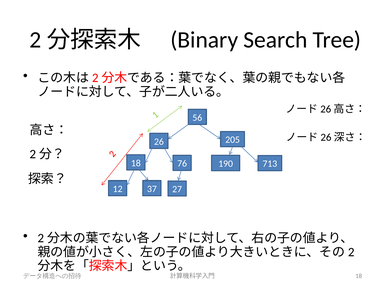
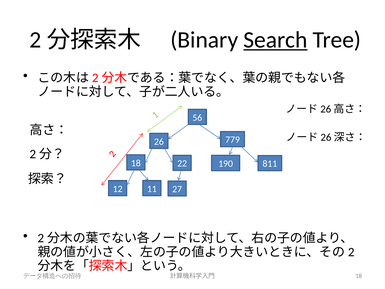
Search underline: none -> present (275, 40)
205: 205 -> 779 (233, 140)
76: 76 -> 22 (182, 163)
713: 713 -> 811 (270, 164)
37: 37 -> 11 (152, 189)
